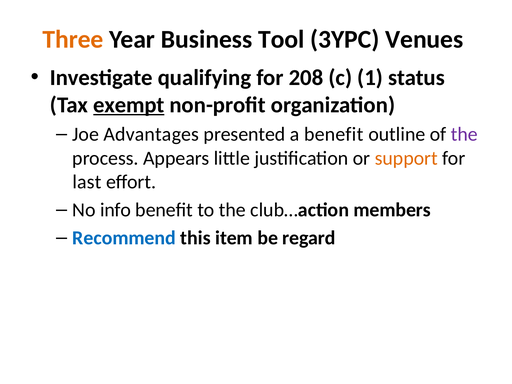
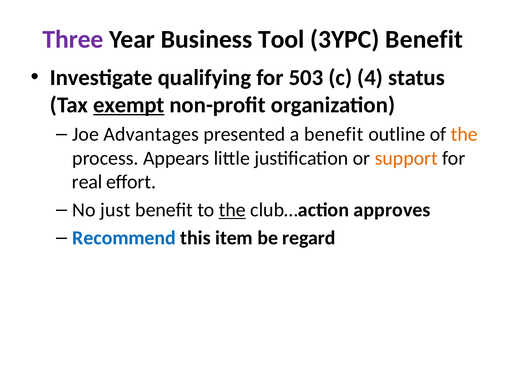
Three colour: orange -> purple (73, 39)
3YPC Venues: Venues -> Benefit (424, 39)
208: 208 -> 503 (306, 78)
1: 1 -> 4 (370, 78)
the colour: purple -> orange (464, 134)
last: last -> real (87, 182)
info: info -> just (115, 210)
the underline: none -> present (232, 210)
members: members -> approves (392, 210)
